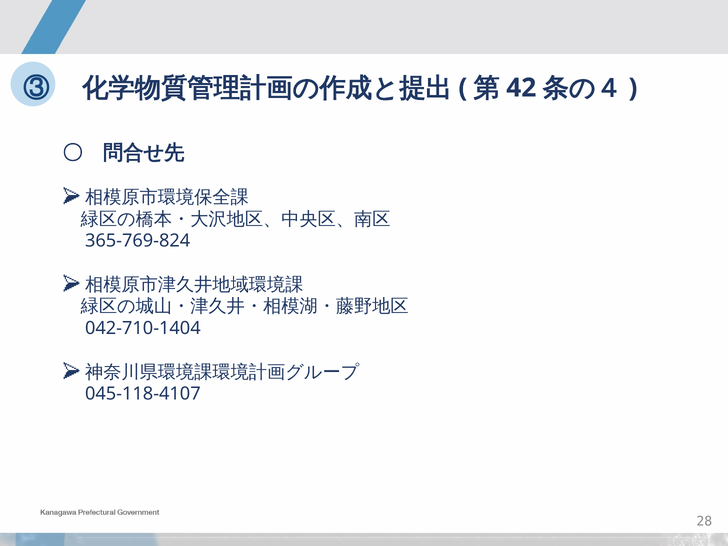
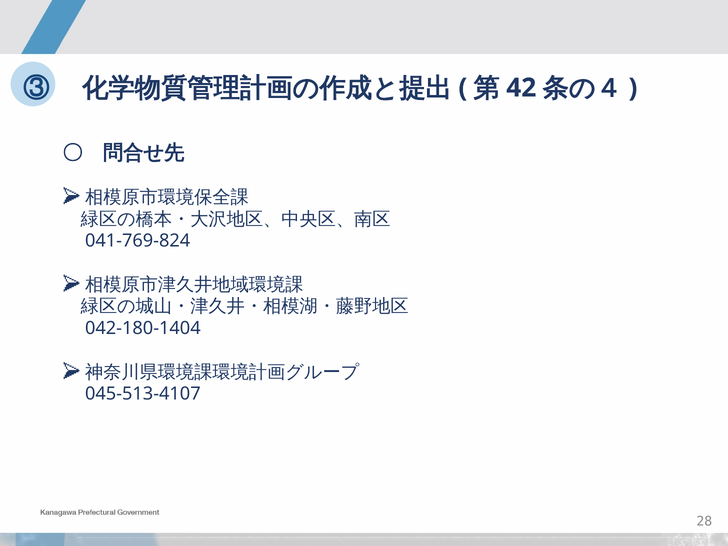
365-769-824: 365-769-824 -> 041-769-824 (138, 241)
042-710-1404: 042-710-1404 -> 042-180-1404 (143, 328)
045-118-4107: 045-118-4107 -> 045-513-4107 (143, 394)
